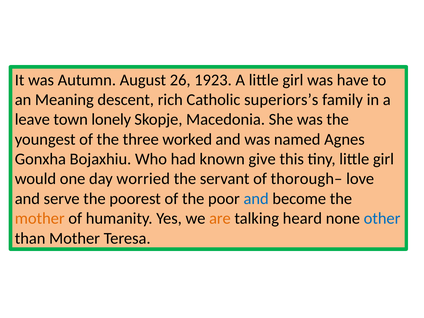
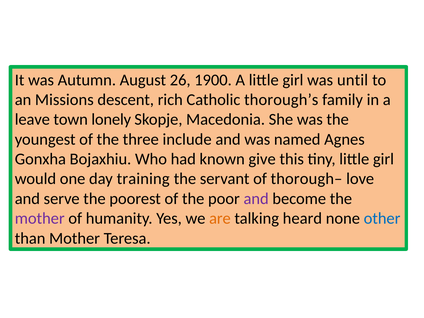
1923: 1923 -> 1900 (213, 80)
have: have -> until (353, 80)
Meaning: Meaning -> Missions (64, 100)
superiors’s: superiors’s -> thorough’s (281, 100)
worked: worked -> include (187, 139)
worried: worried -> training (143, 179)
and colour: blue -> purple (256, 199)
mother colour: orange -> purple (40, 218)
